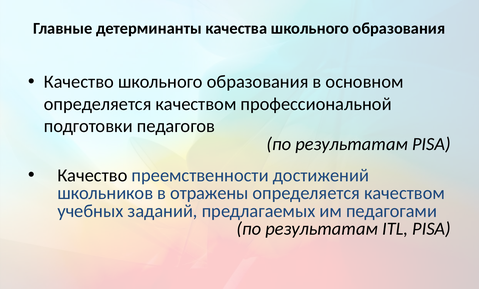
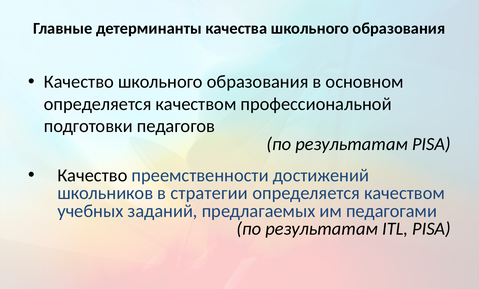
отражены: отражены -> стратегии (209, 193)
